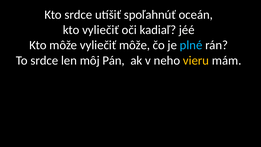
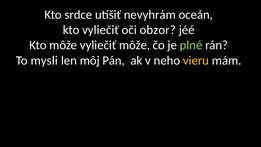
spoľahnúť: spoľahnúť -> nevyhrám (150, 15)
kadiaľ: kadiaľ -> obzor (158, 30)
plné colour: light blue -> light green (191, 45)
To srdce: srdce -> mysli (44, 60)
